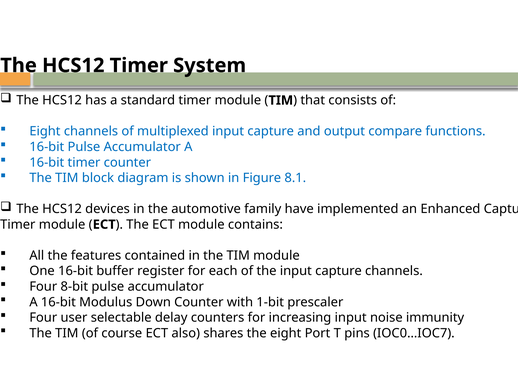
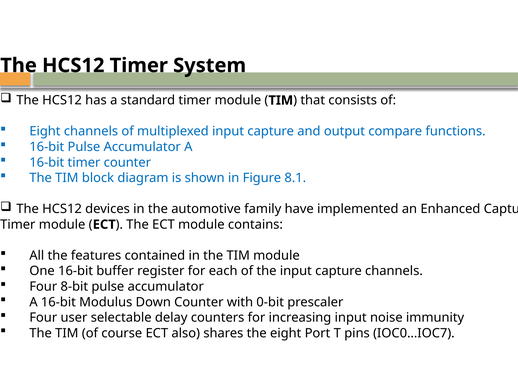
1-bit: 1-bit -> 0-bit (270, 302)
